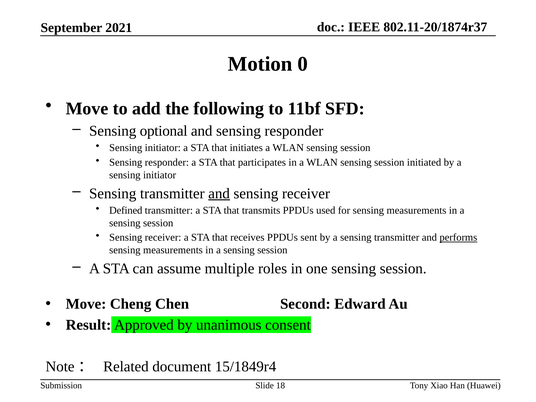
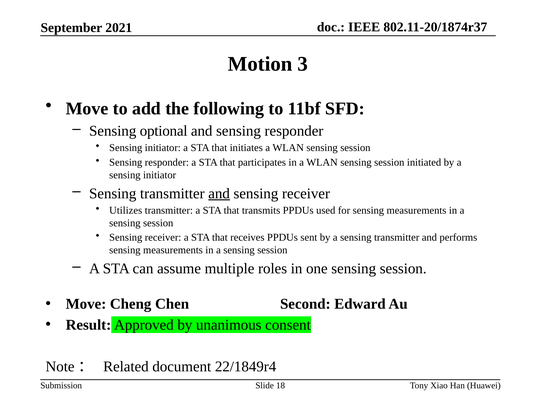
0: 0 -> 3 (303, 64)
Defined: Defined -> Utilizes (126, 210)
performs underline: present -> none (458, 238)
15/1849r4: 15/1849r4 -> 22/1849r4 (246, 367)
